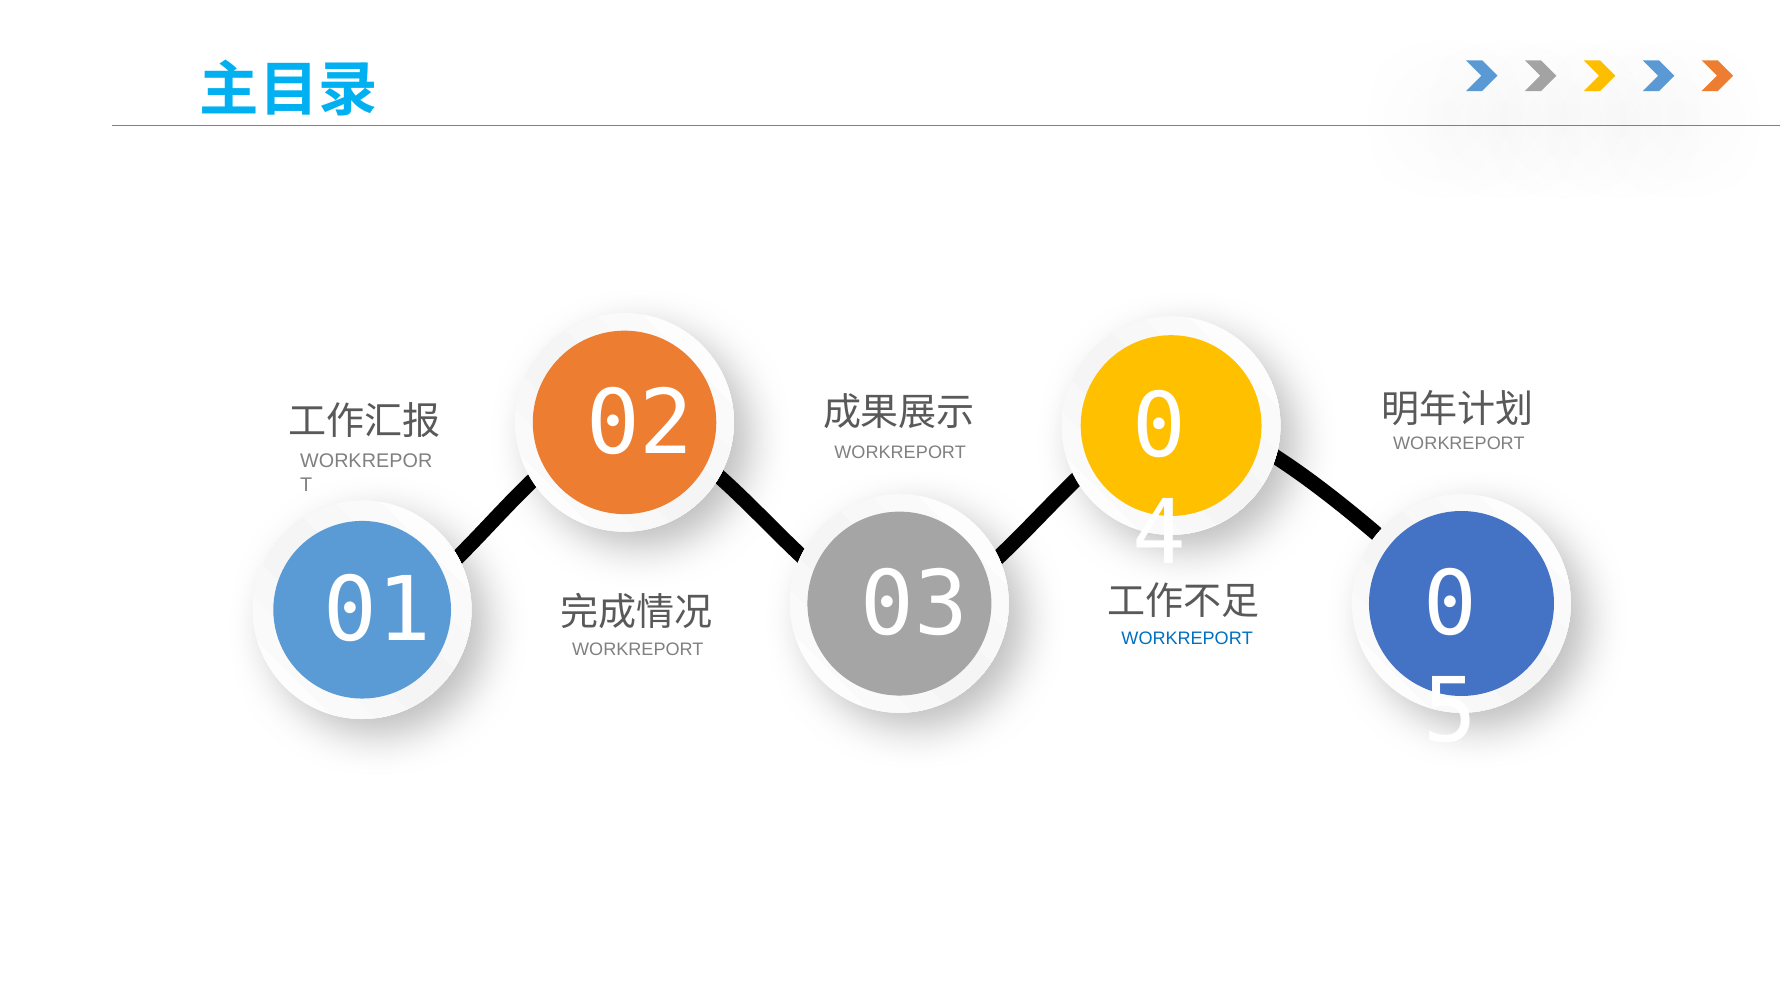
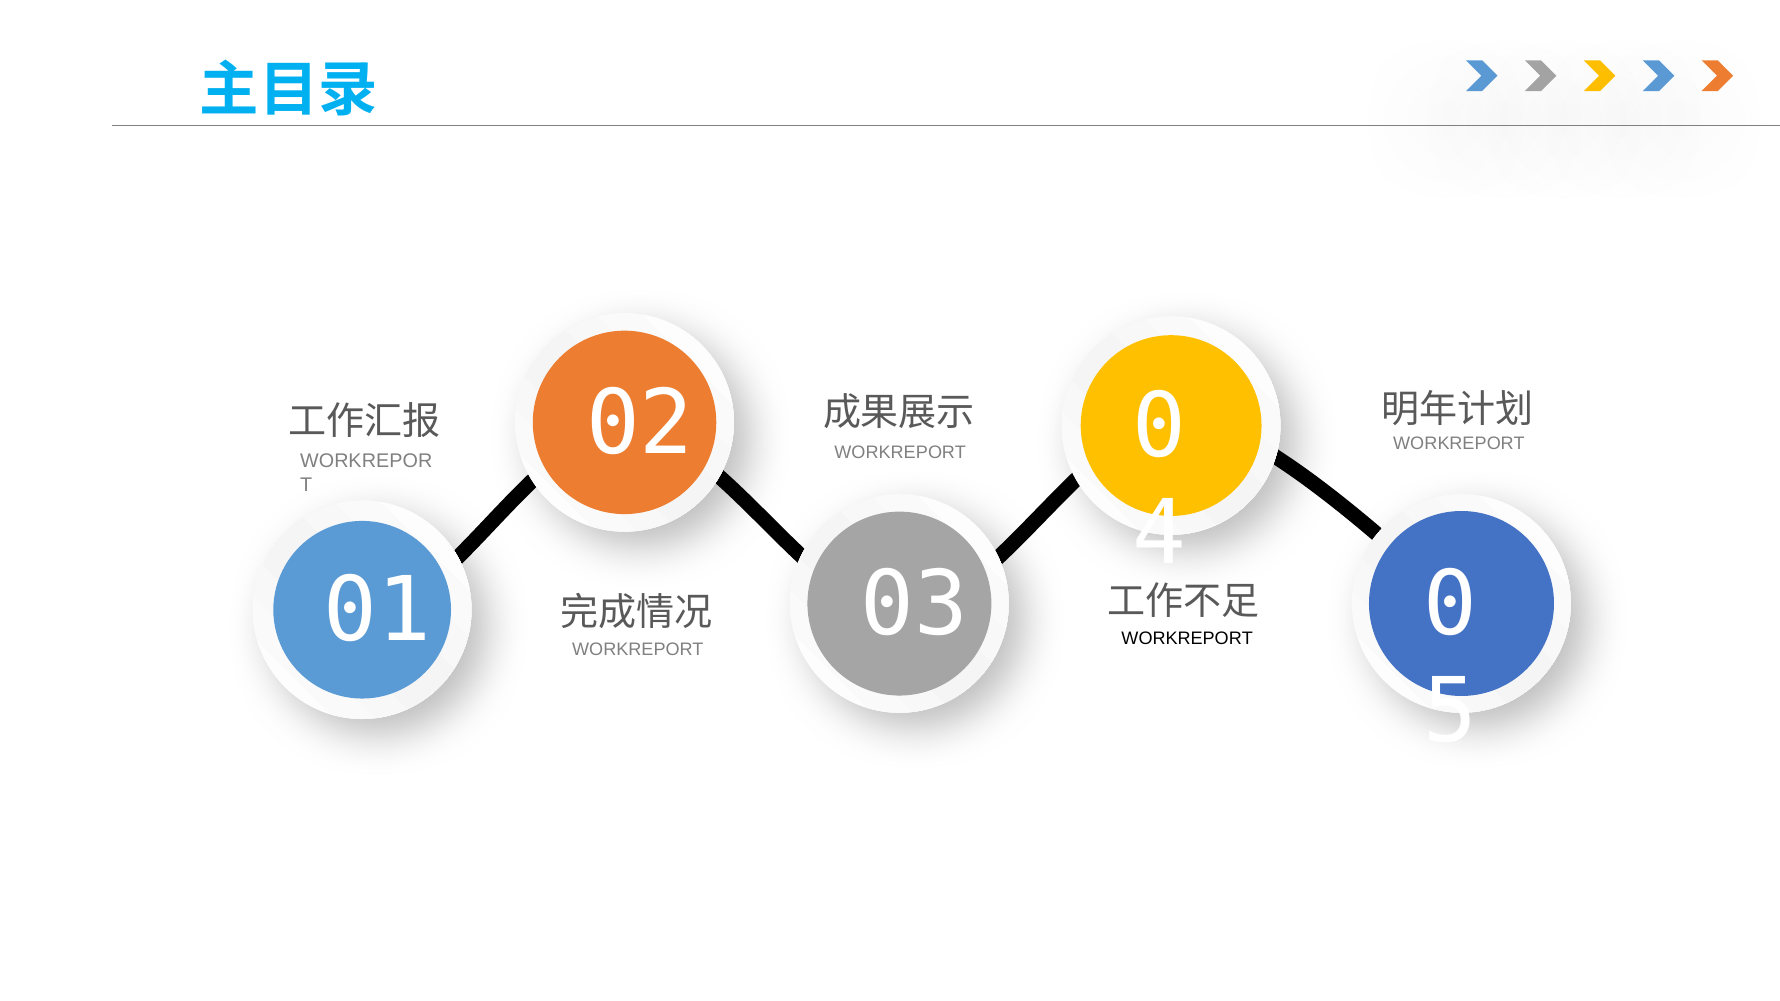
WORKREPORT colour: blue -> black (1187, 638)
